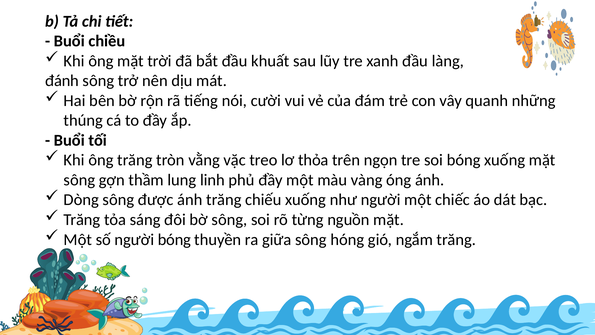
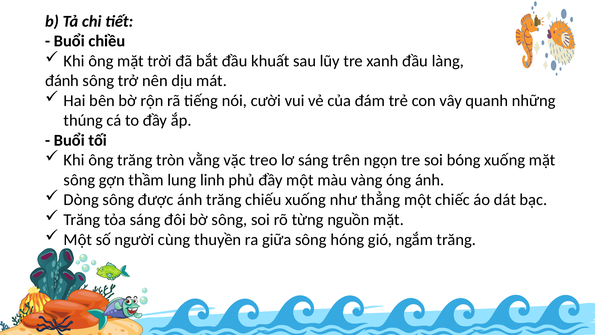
lơ thỏa: thỏa -> sáng (313, 160)
như người: người -> thẳng (381, 200)
người bóng: bóng -> cùng (174, 239)
